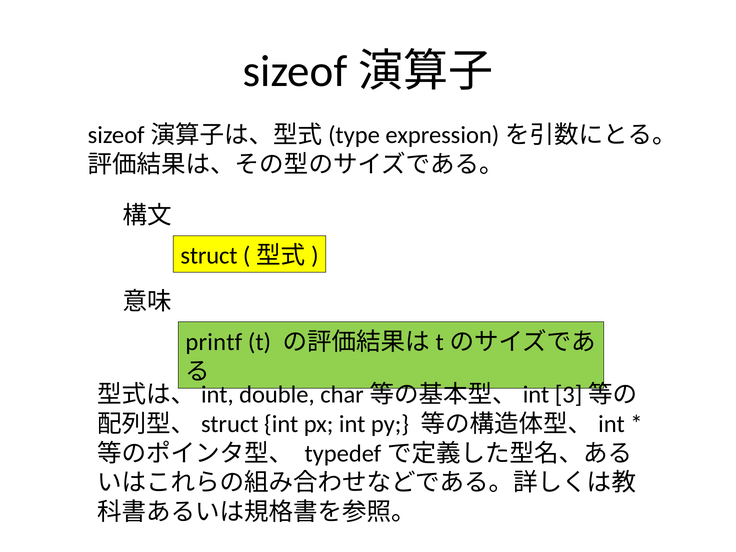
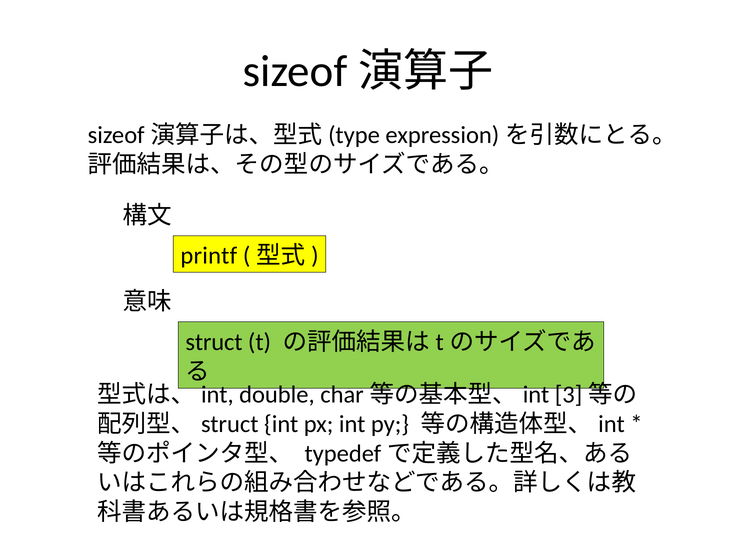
struct: struct -> printf (209, 256)
printf: printf -> struct (214, 342)
